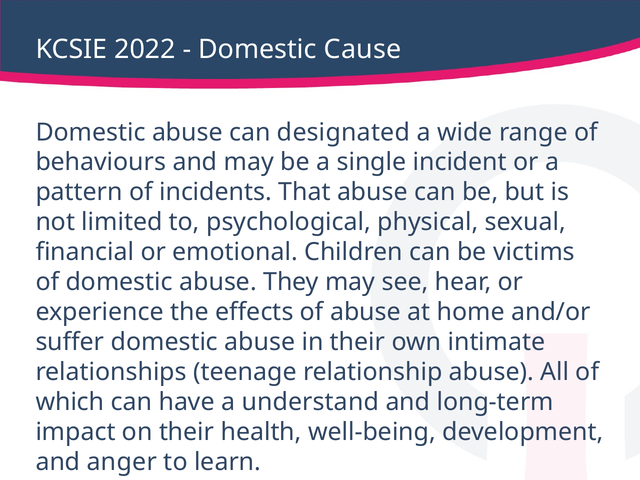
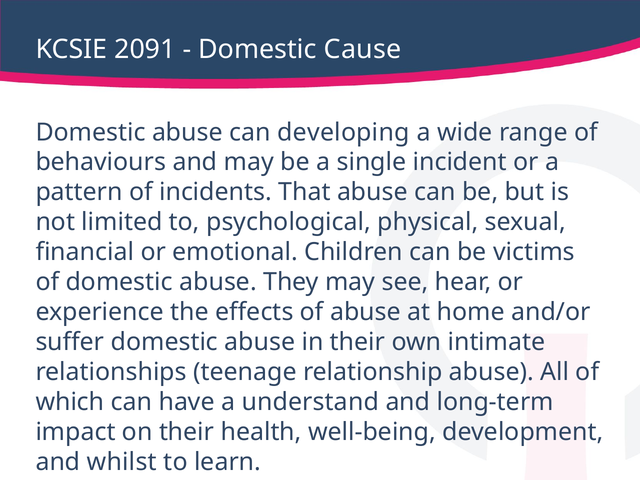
2022: 2022 -> 2091 (145, 49)
designated: designated -> developing (343, 132)
anger: anger -> whilst (122, 462)
